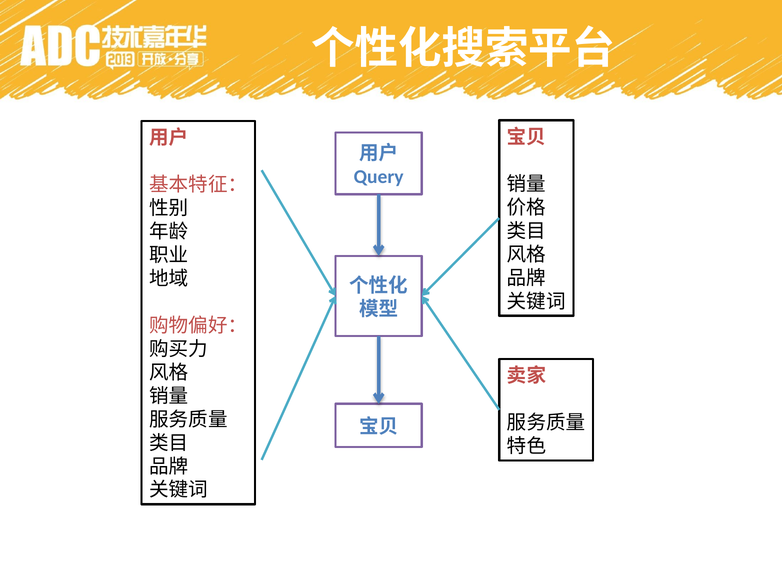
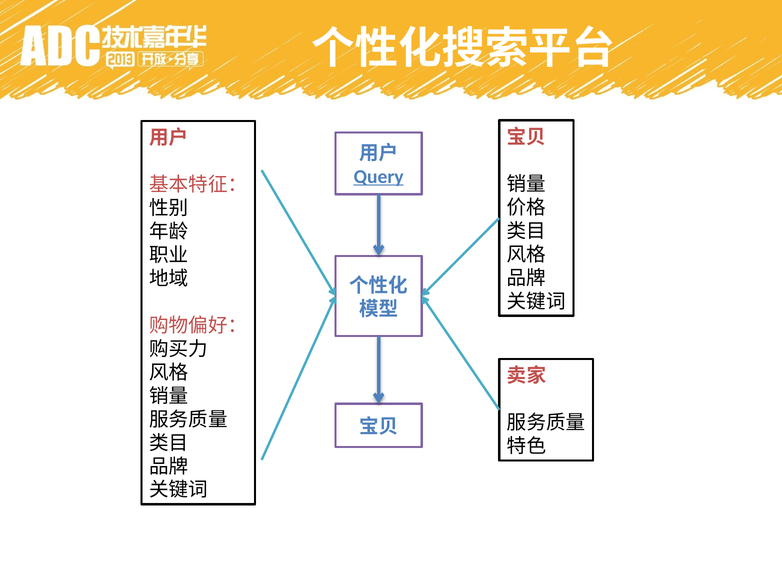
Query underline: none -> present (379, 176)
